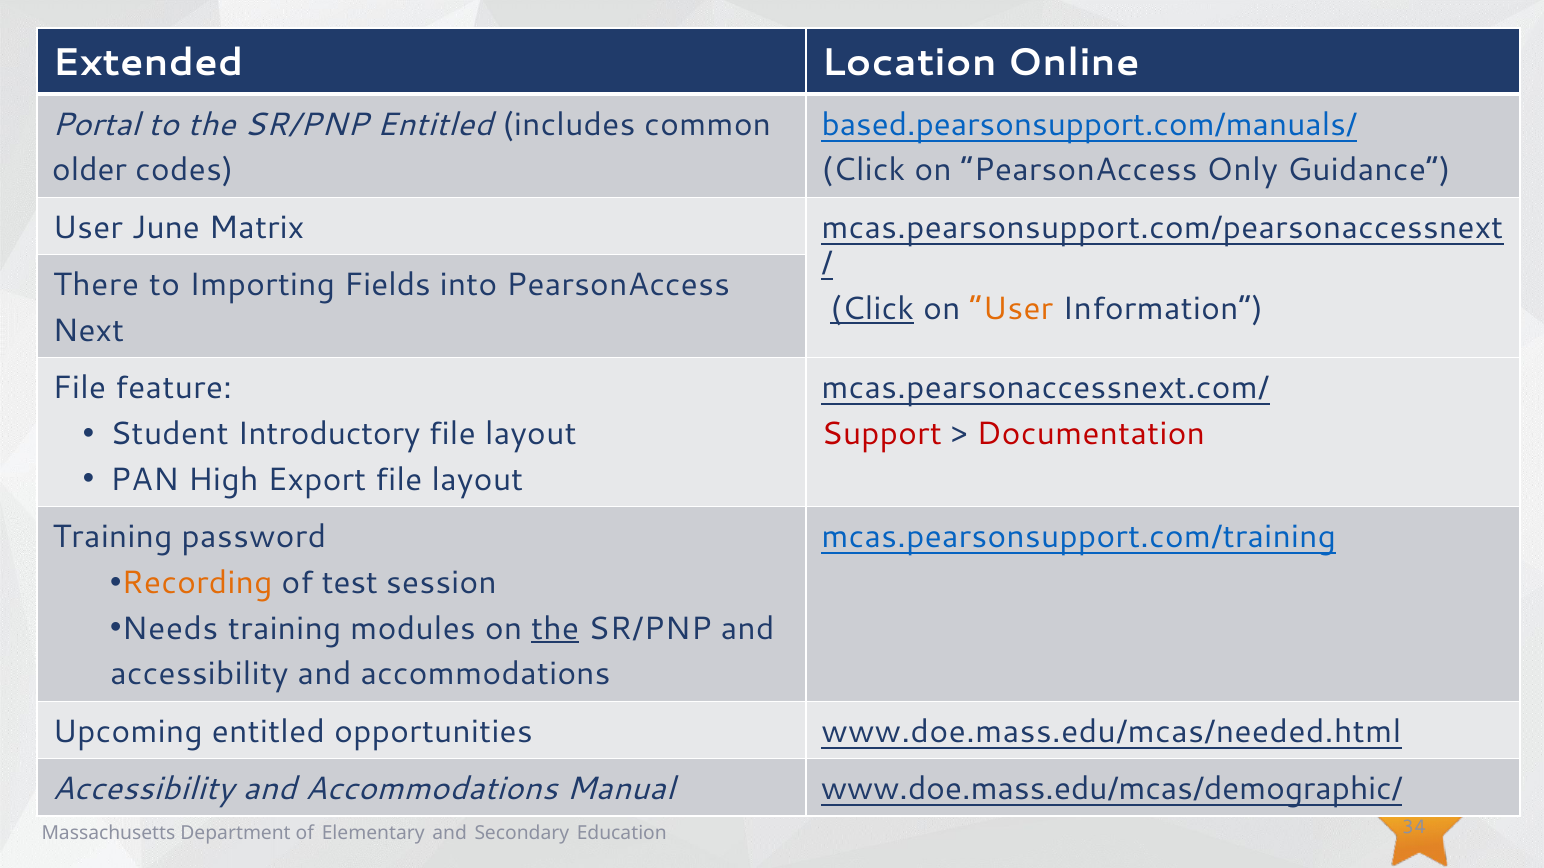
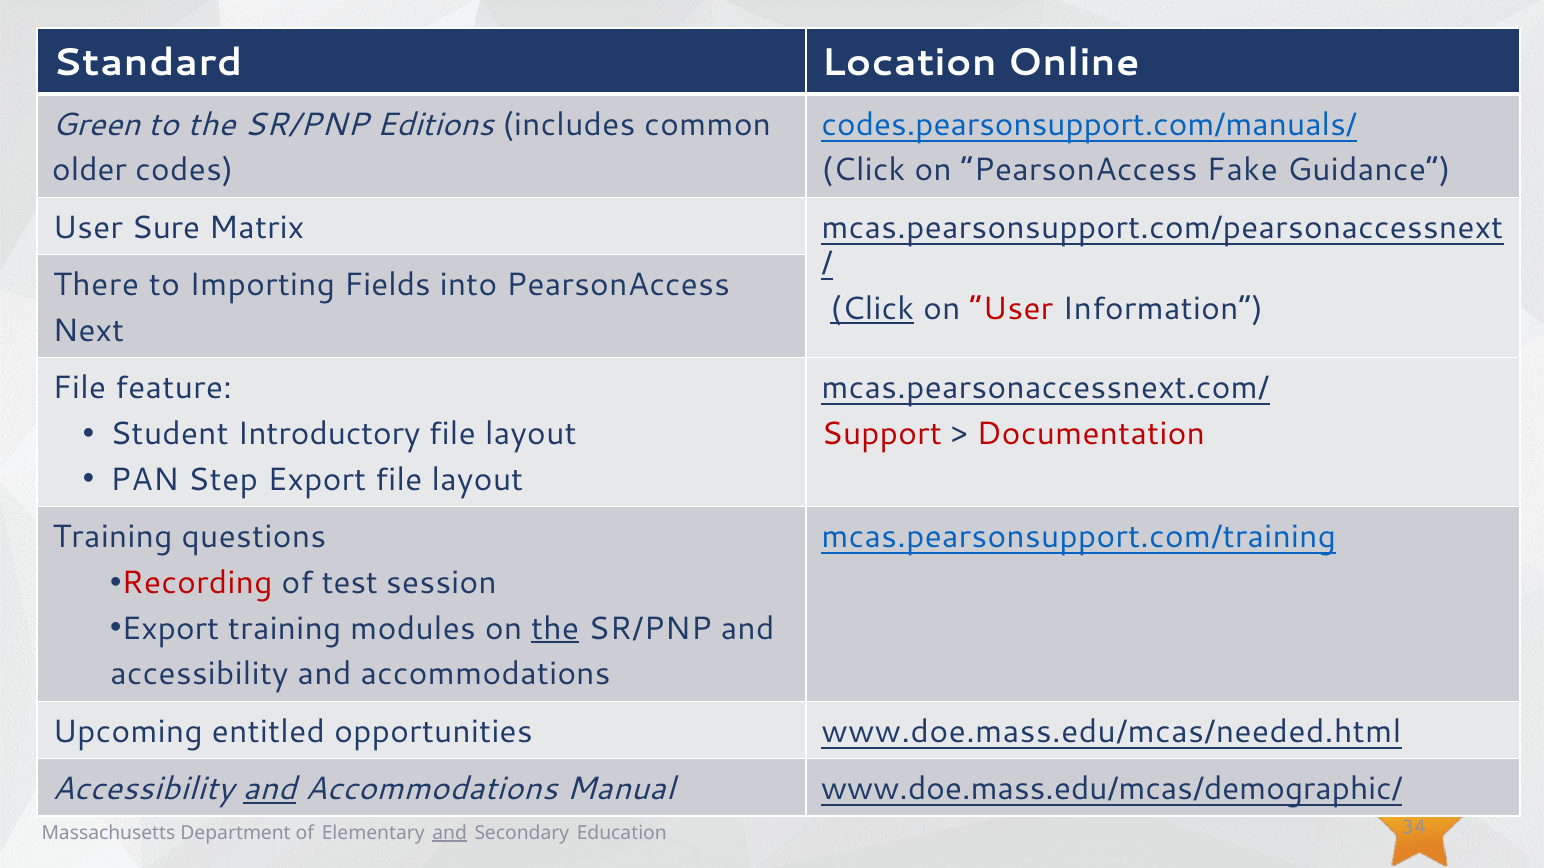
Extended: Extended -> Standard (148, 63)
Portal: Portal -> Green (96, 125)
SR/PNP Entitled: Entitled -> Editions (435, 125)
based.pearsonsupport.com/manuals/: based.pearsonsupport.com/manuals/ -> codes.pearsonsupport.com/manuals/ (1089, 125)
Only: Only -> Fake (1242, 170)
June: June -> Sure (166, 228)
User colour: orange -> red (1011, 309)
High: High -> Step (223, 480)
password: password -> questions (254, 537)
Recording colour: orange -> red (197, 583)
Needs: Needs -> Export (170, 629)
and underline: none -> present (270, 789)
and underline: none -> present (450, 833)
